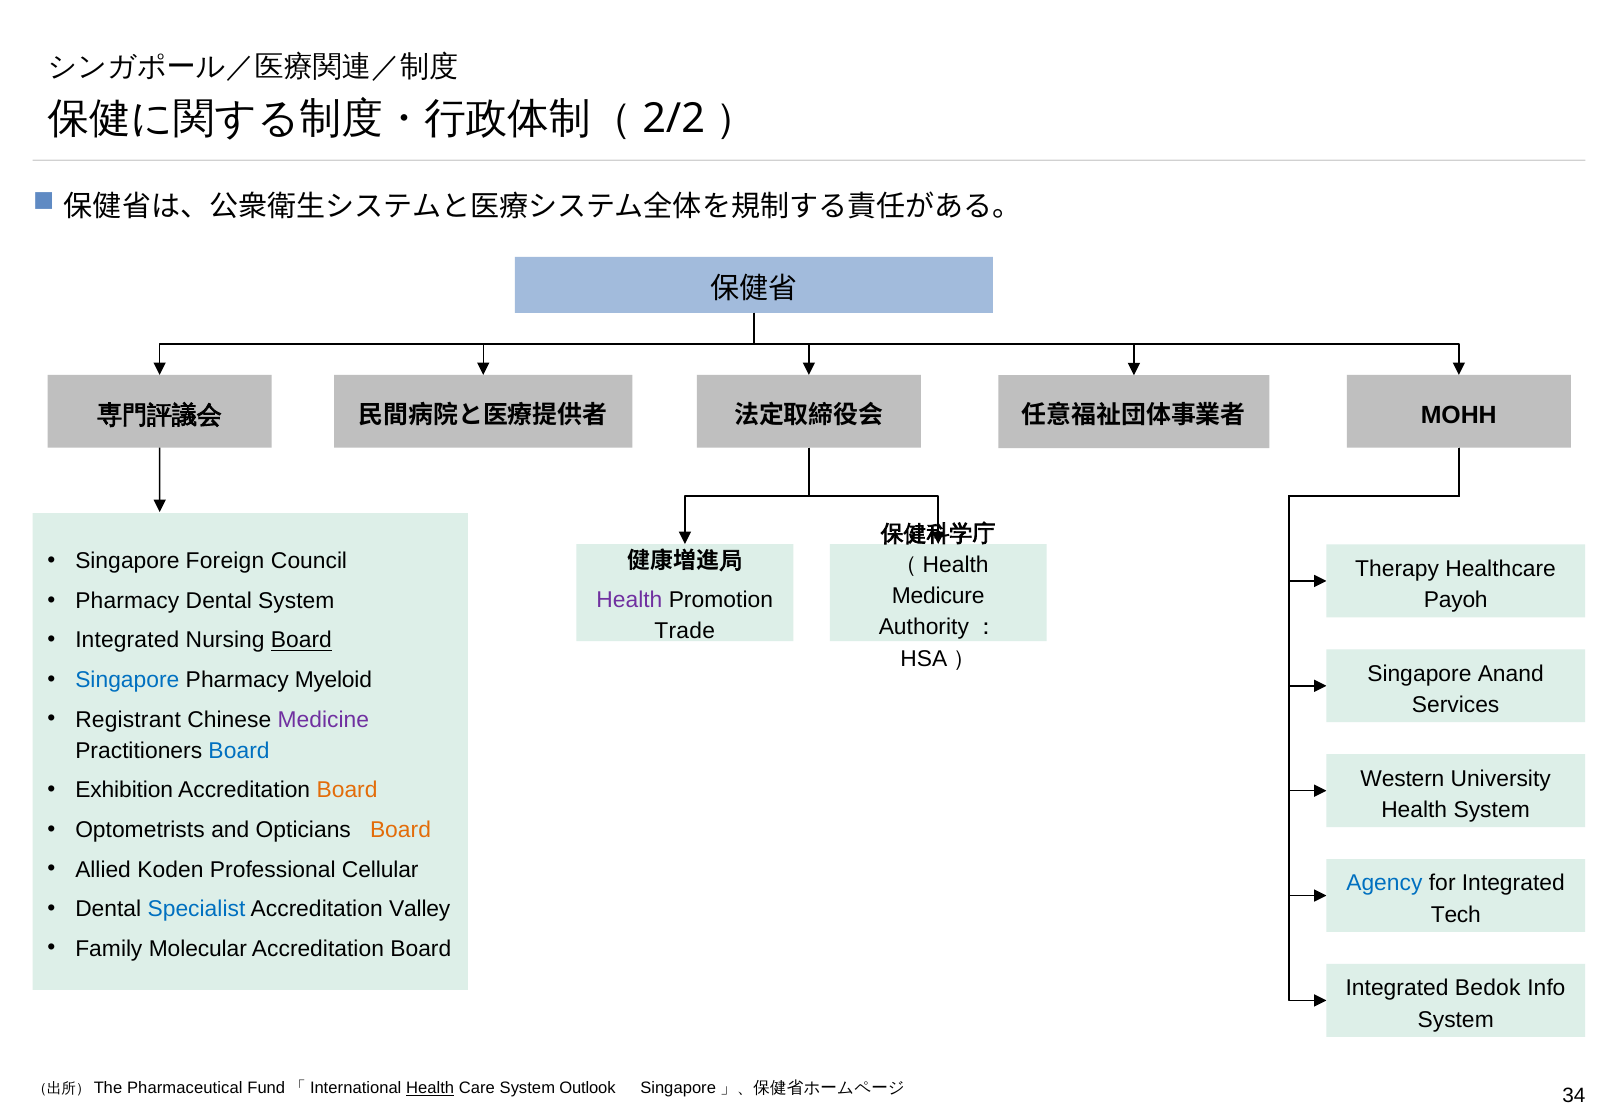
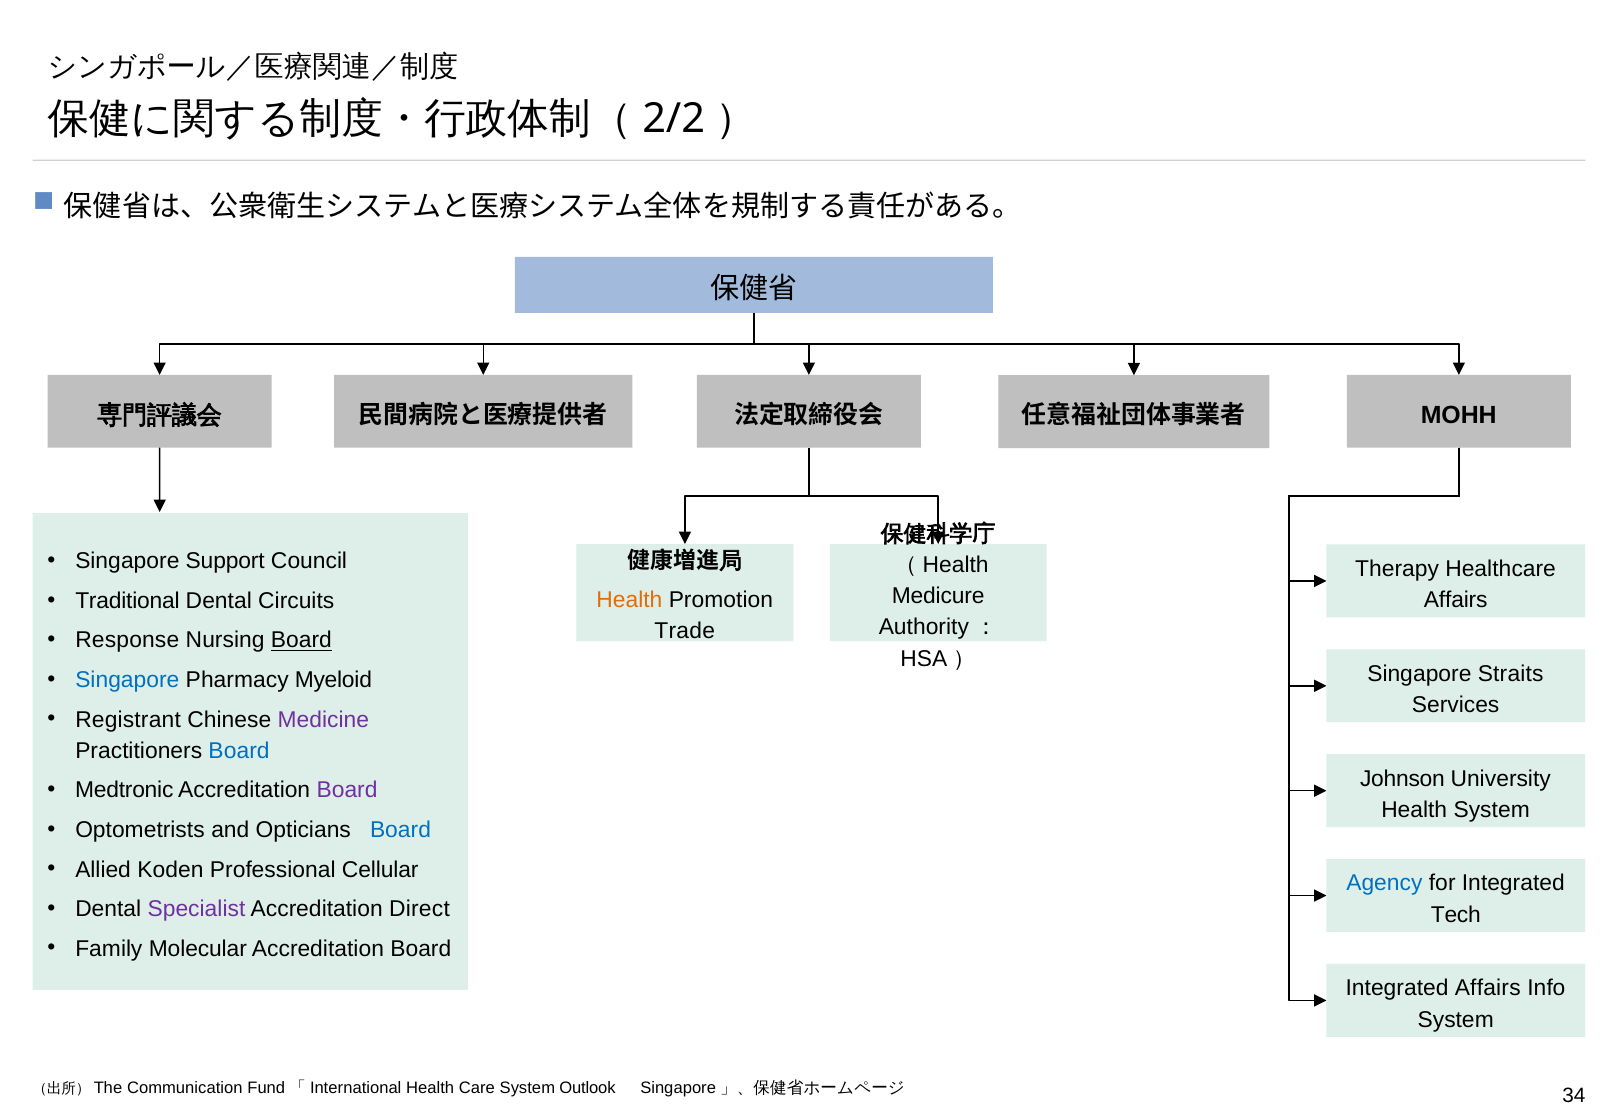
Foreign: Foreign -> Support (225, 561)
Pharmacy: Pharmacy -> Traditional (127, 601)
Dental System: System -> Circuits (296, 601)
Health colour: purple -> orange (629, 600)
Payoh: Payoh -> Affairs (1456, 600)
Integrated: Integrated -> Response (127, 641)
Anand: Anand -> Straits (1511, 674)
Western: Western -> Johnson (1402, 779)
Exhibition: Exhibition -> Medtronic (124, 790)
Board colour: orange -> purple (347, 790)
Board colour: orange -> blue (400, 830)
Specialist colour: blue -> purple (196, 909)
Valley: Valley -> Direct (419, 909)
Integrated Bedok: Bedok -> Affairs (1488, 988)
Pharmaceutical: Pharmaceutical -> Communication (185, 1089)
Health underline: present -> none (430, 1089)
